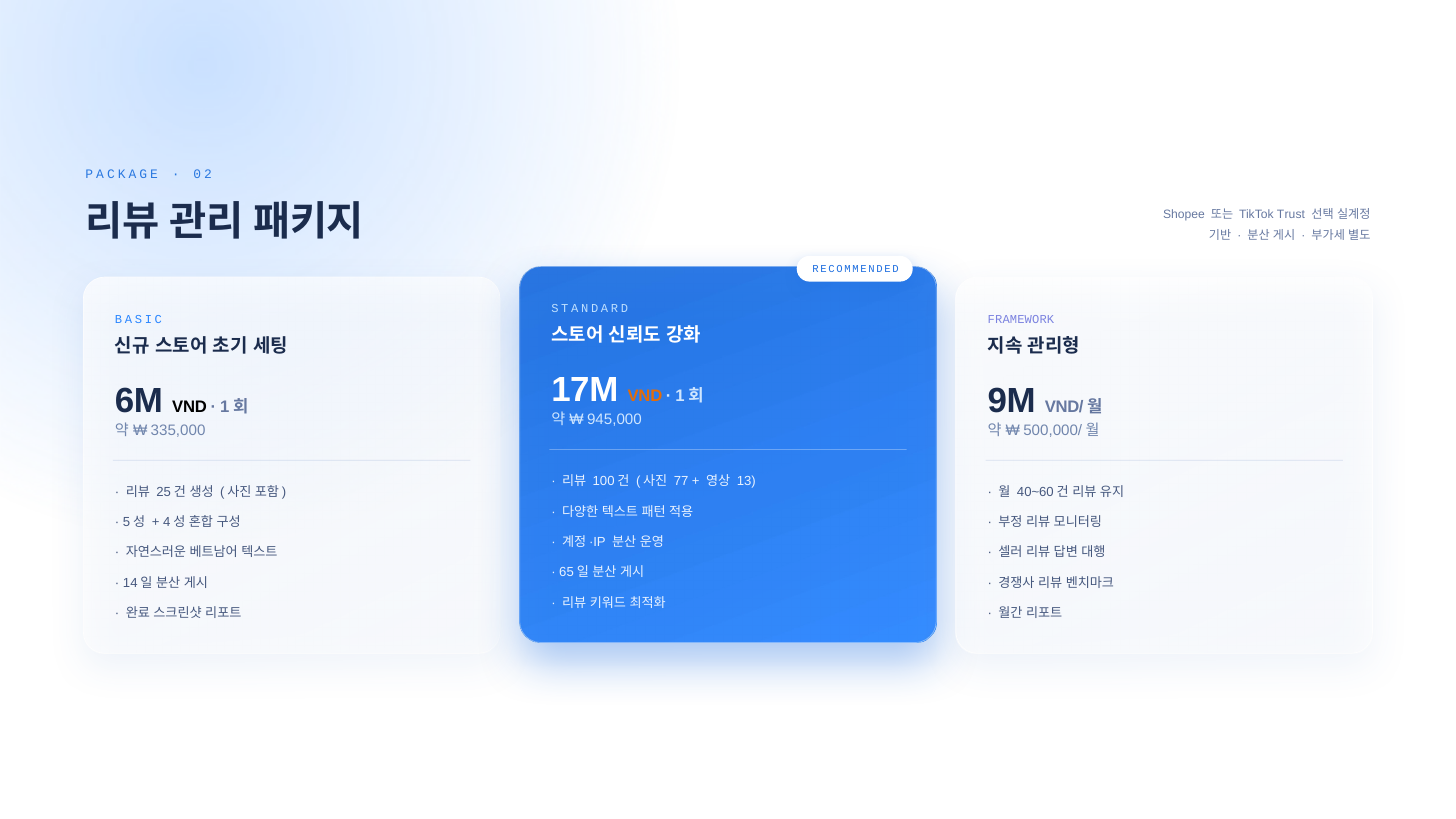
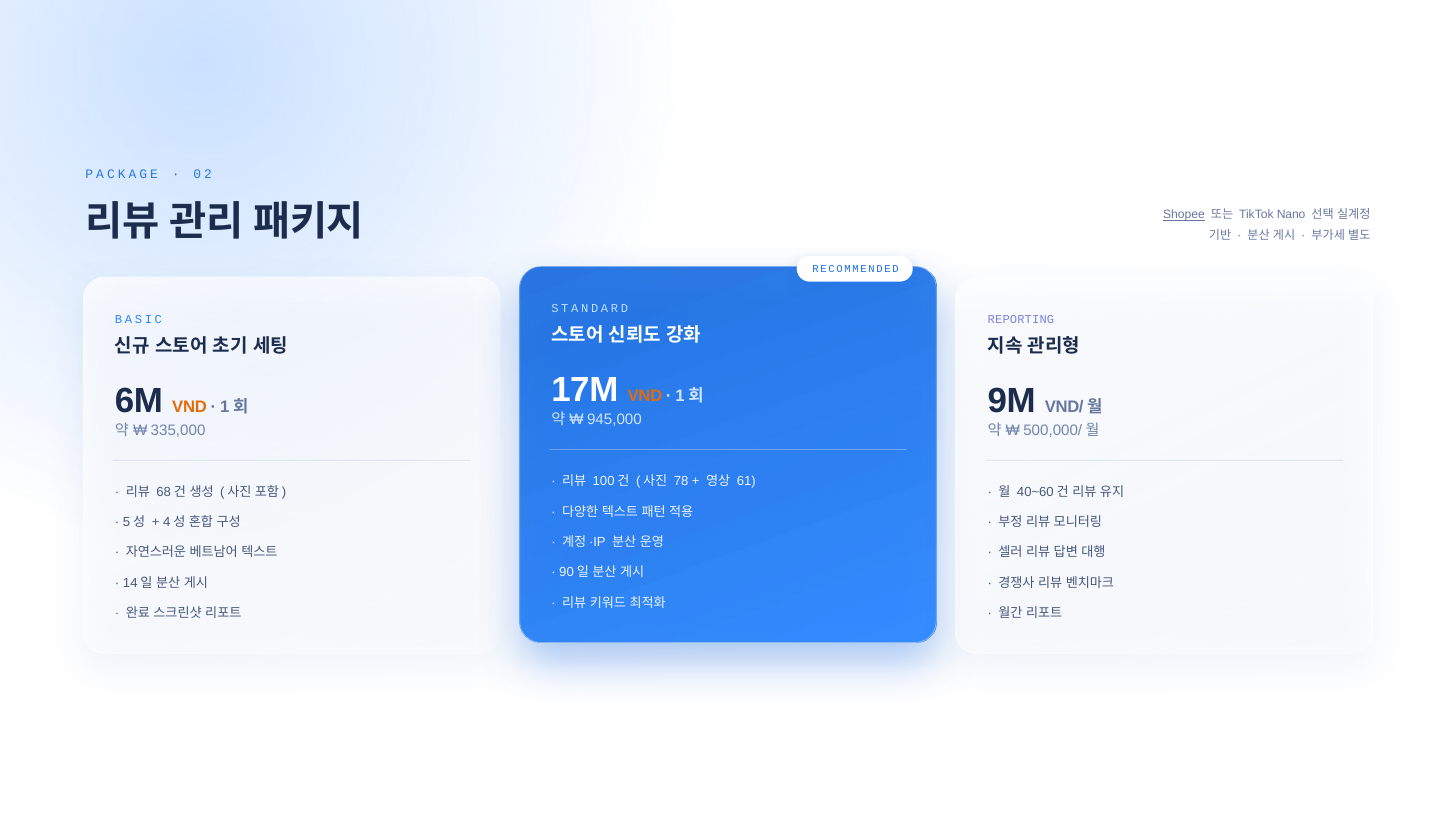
Shopee underline: none -> present (1184, 215)
Trust: Trust -> Nano (1291, 215)
FRAMEWORK: FRAMEWORK -> REPORTING (1021, 319)
VND colour: black -> orange (190, 407)
77: 77 -> 78 (681, 481)
13: 13 -> 61 (746, 481)
25: 25 -> 68 (164, 492)
65: 65 -> 90 (567, 572)
